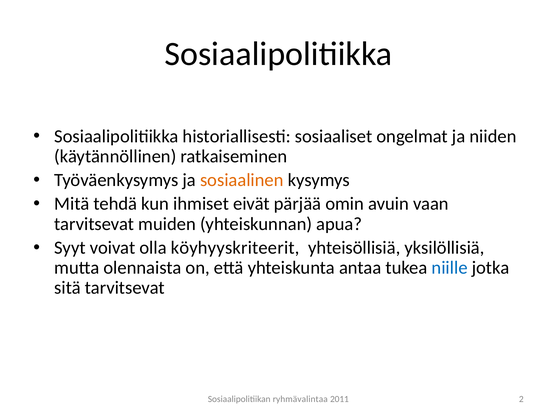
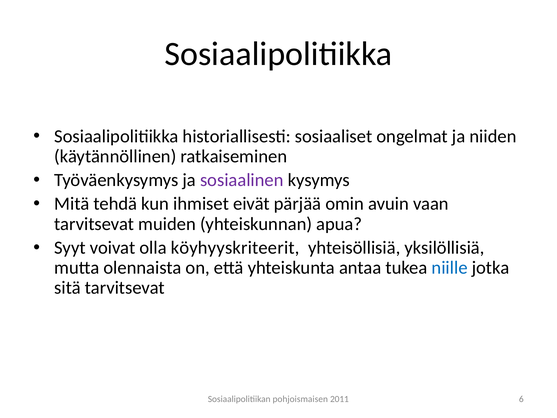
sosiaalinen colour: orange -> purple (242, 180)
ryhmävalintaa: ryhmävalintaa -> pohjoismaisen (300, 399)
2: 2 -> 6 (521, 399)
